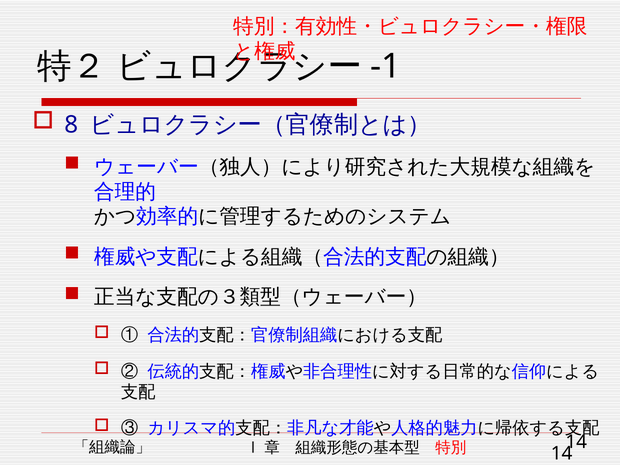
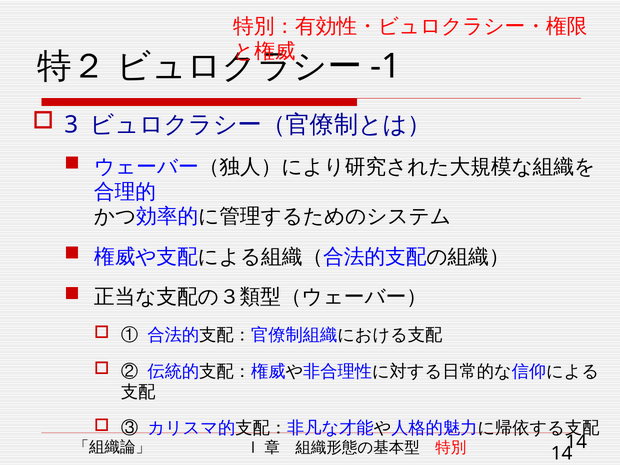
8: 8 -> 3 (71, 125)
